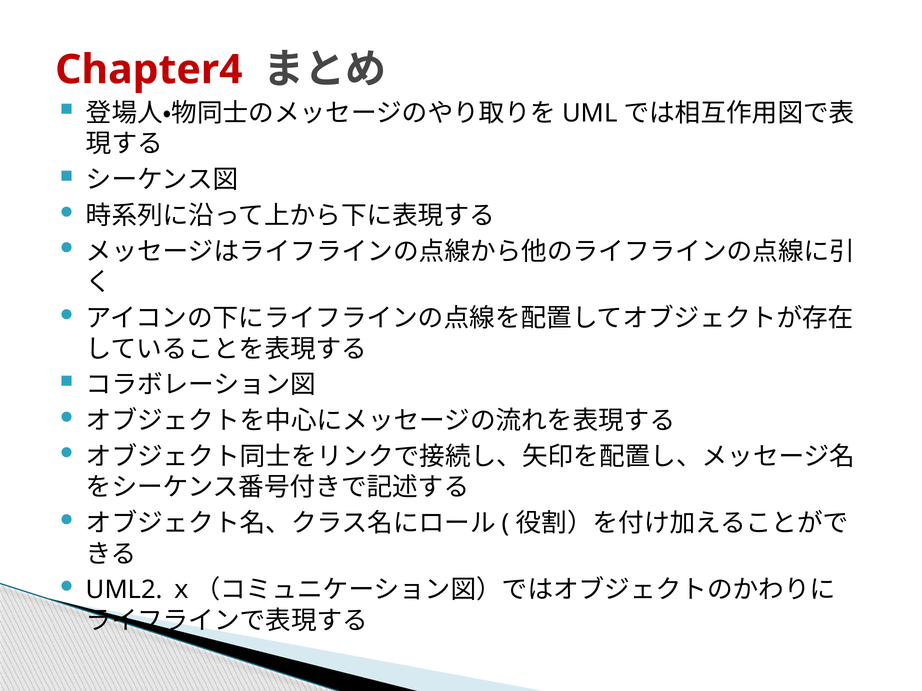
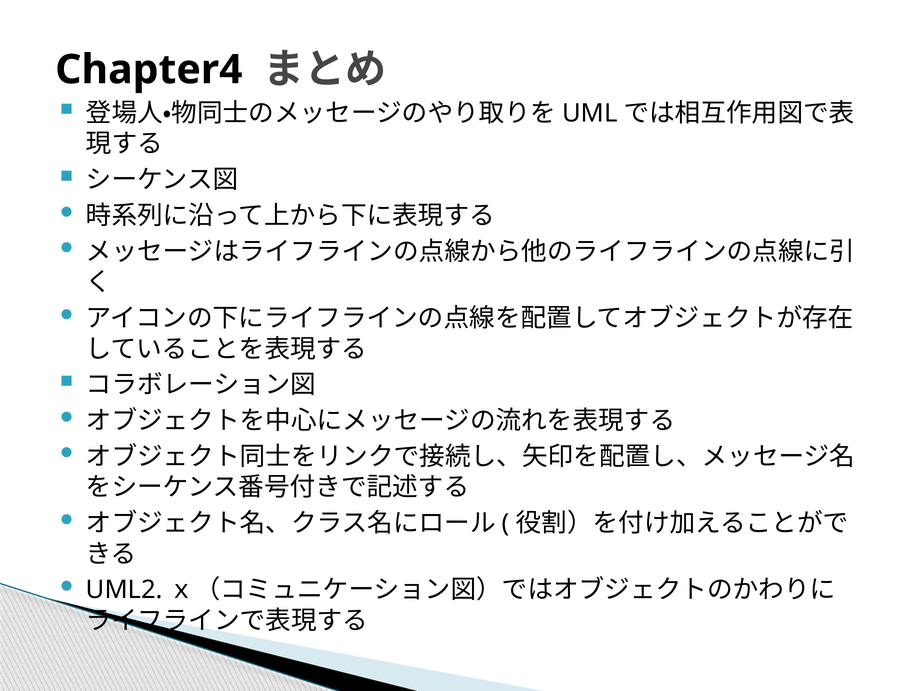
Chapter4 colour: red -> black (149, 70)
